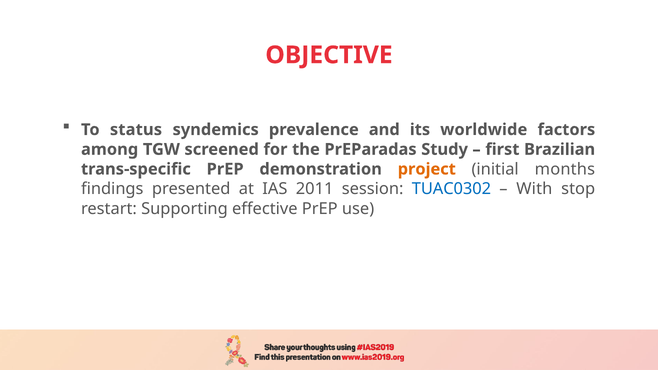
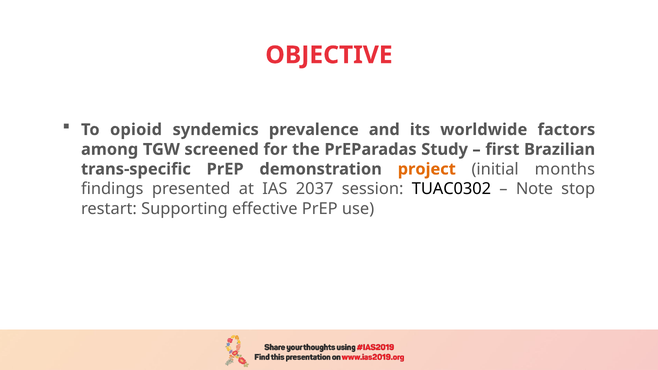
status: status -> opioid (136, 130)
2011: 2011 -> 2037 (315, 189)
TUAC0302 colour: blue -> black (451, 189)
With: With -> Note (534, 189)
